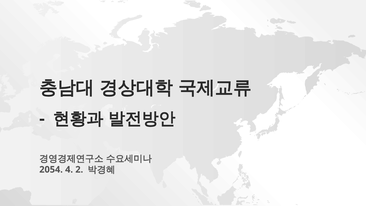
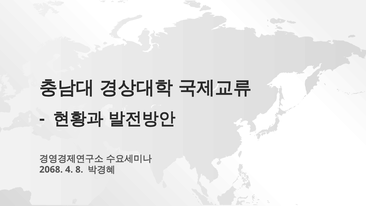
2054: 2054 -> 2068 (51, 170)
2: 2 -> 8 (79, 170)
